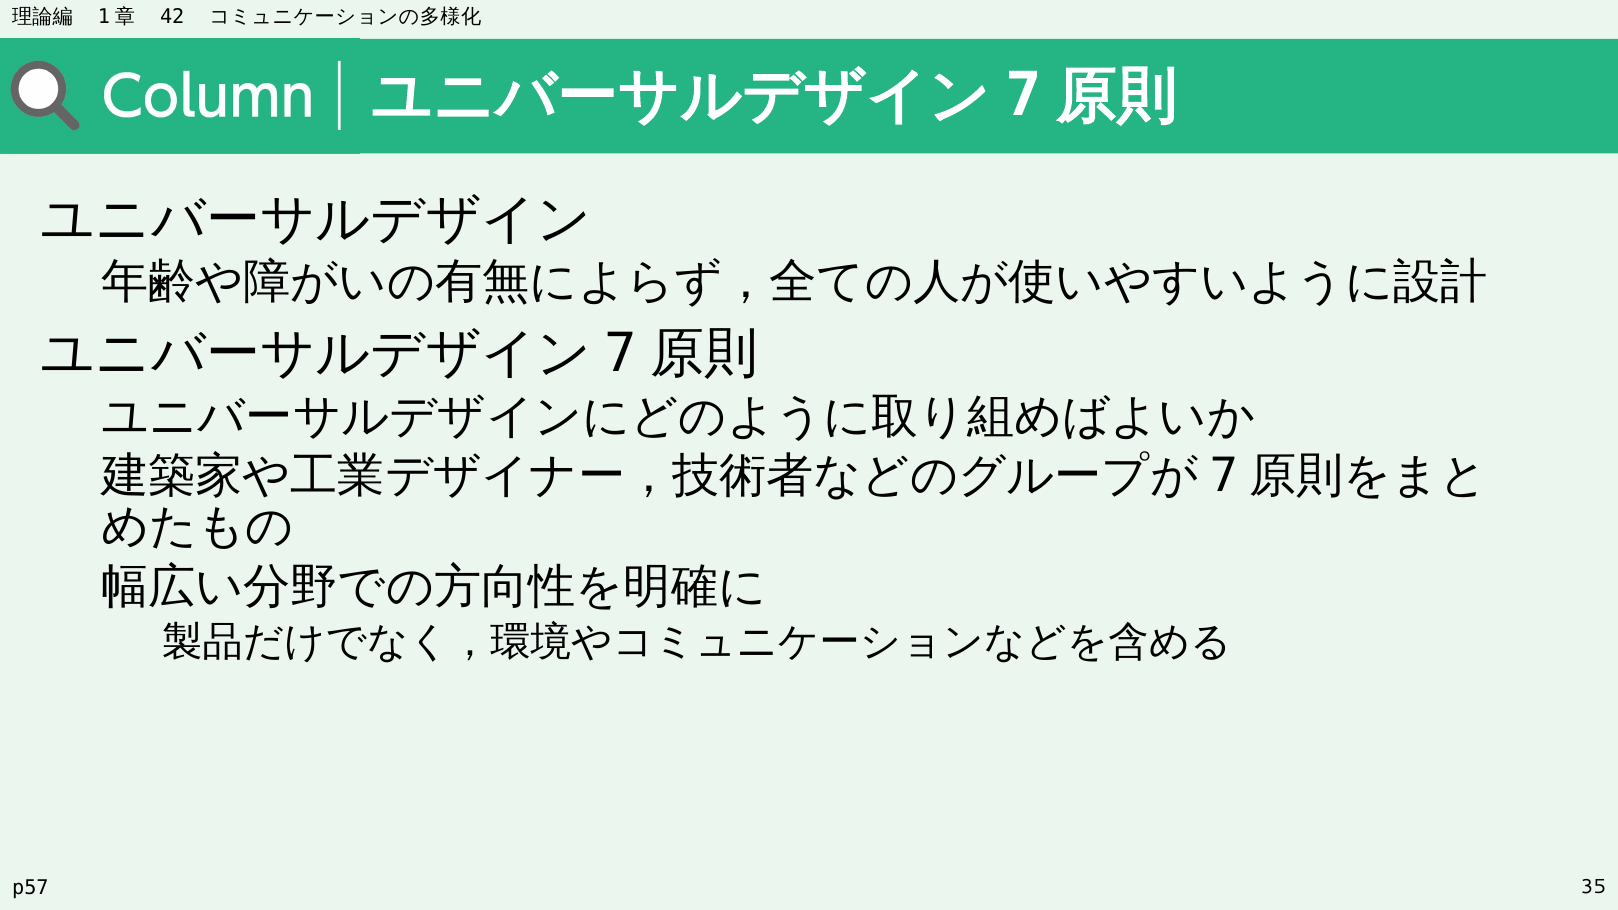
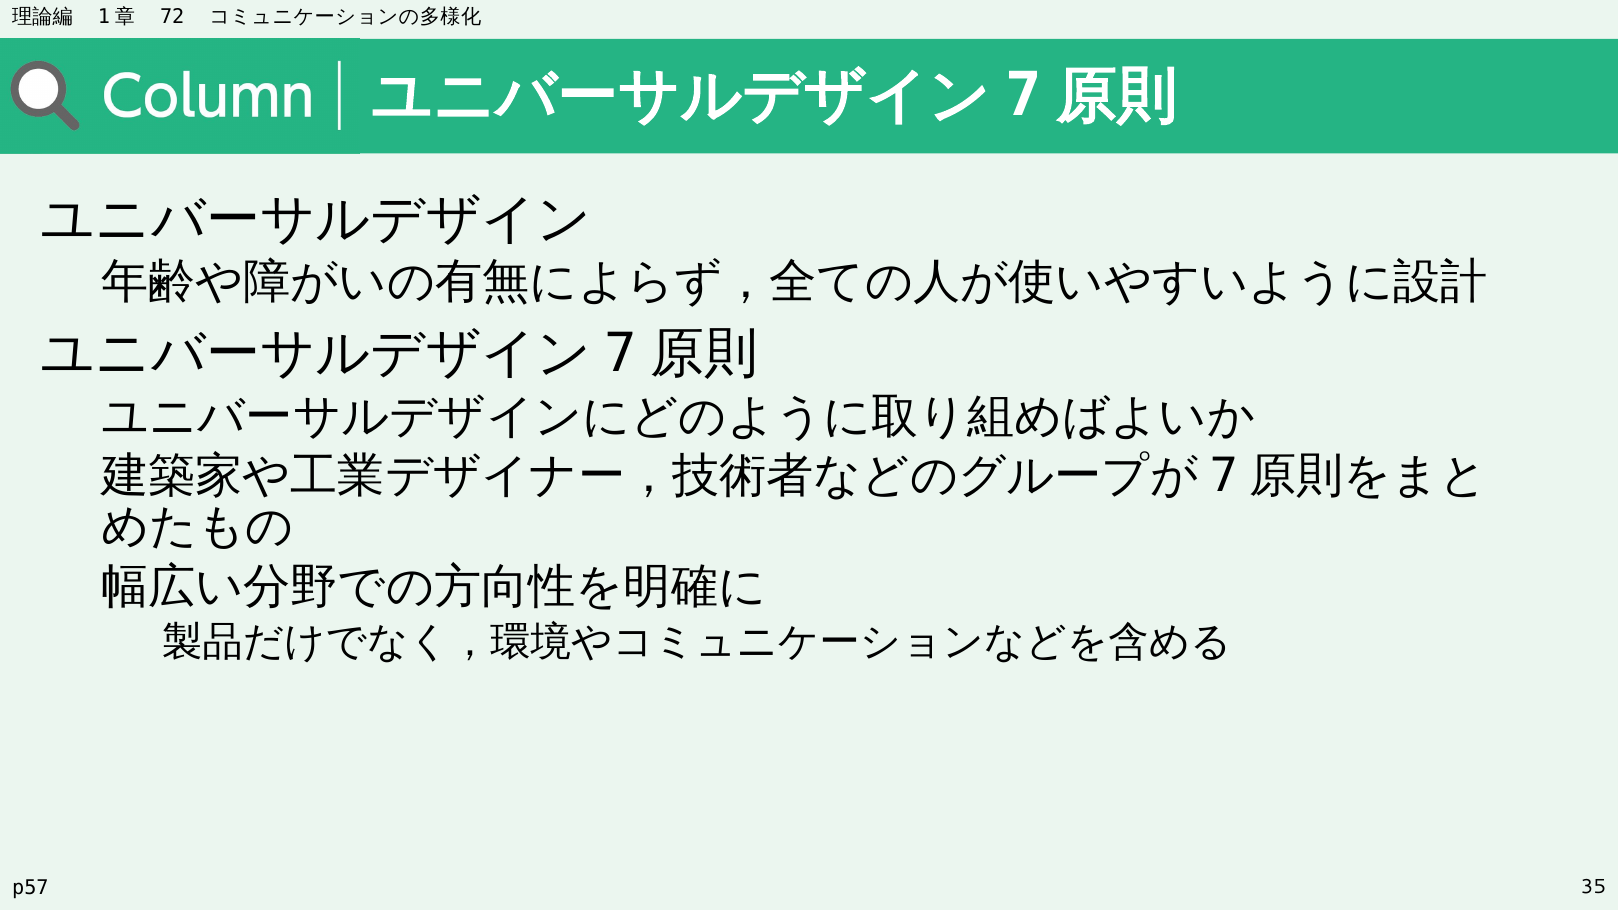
42: 42 -> 72 (172, 17)
